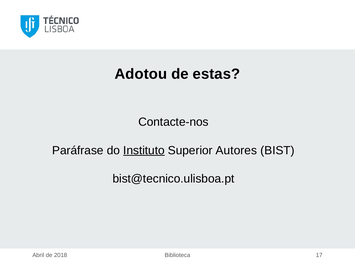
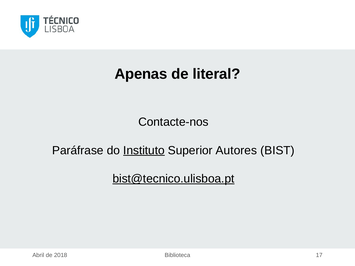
Adotou: Adotou -> Apenas (141, 74)
estas: estas -> literal (217, 74)
bist@tecnico.ulisboa.pt underline: none -> present (173, 179)
